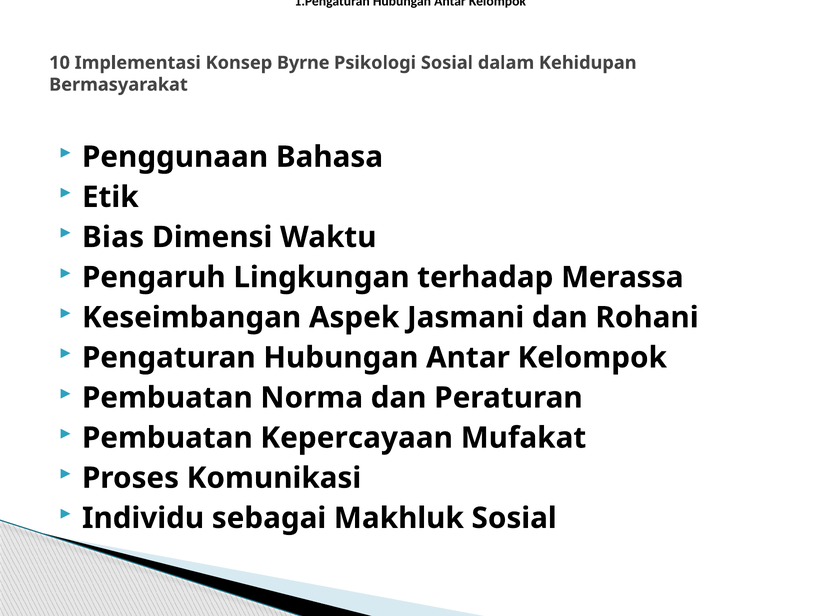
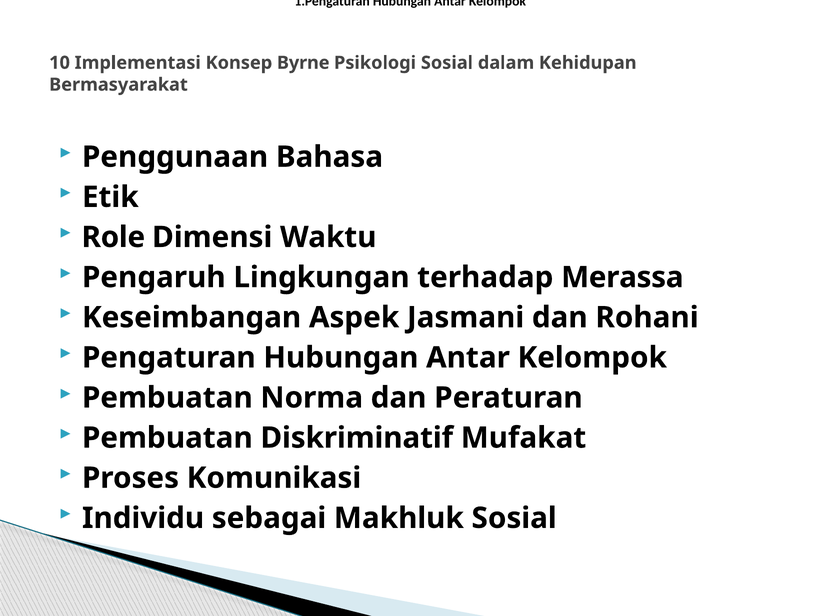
Bias: Bias -> Role (113, 237)
Kepercayaan: Kepercayaan -> Diskriminatif (357, 438)
